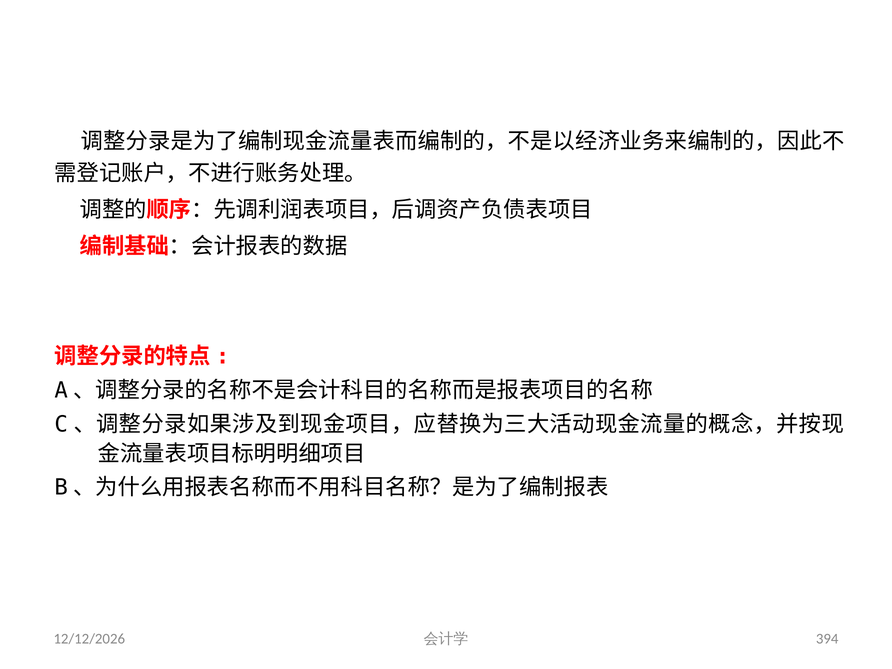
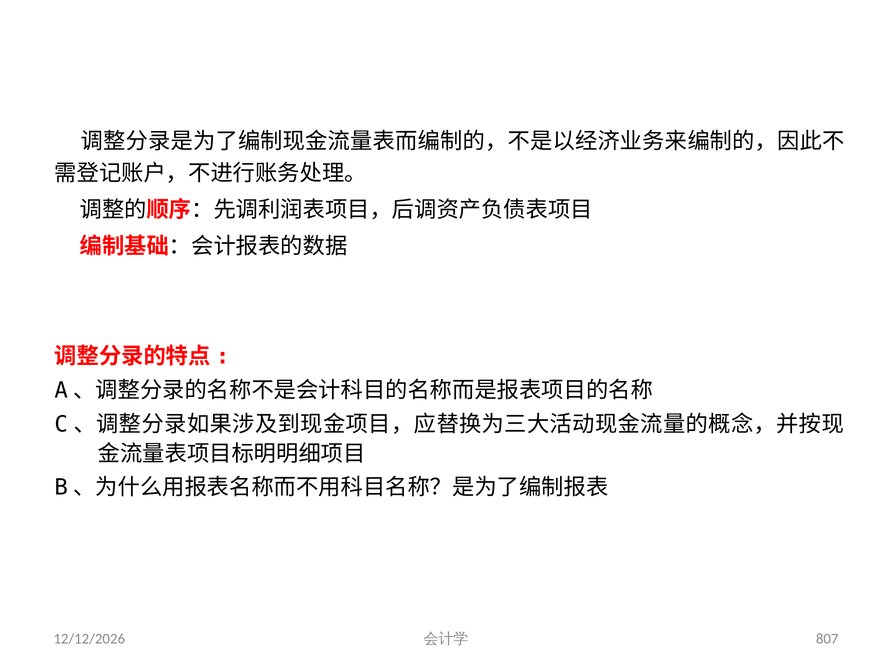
394: 394 -> 807 (827, 639)
